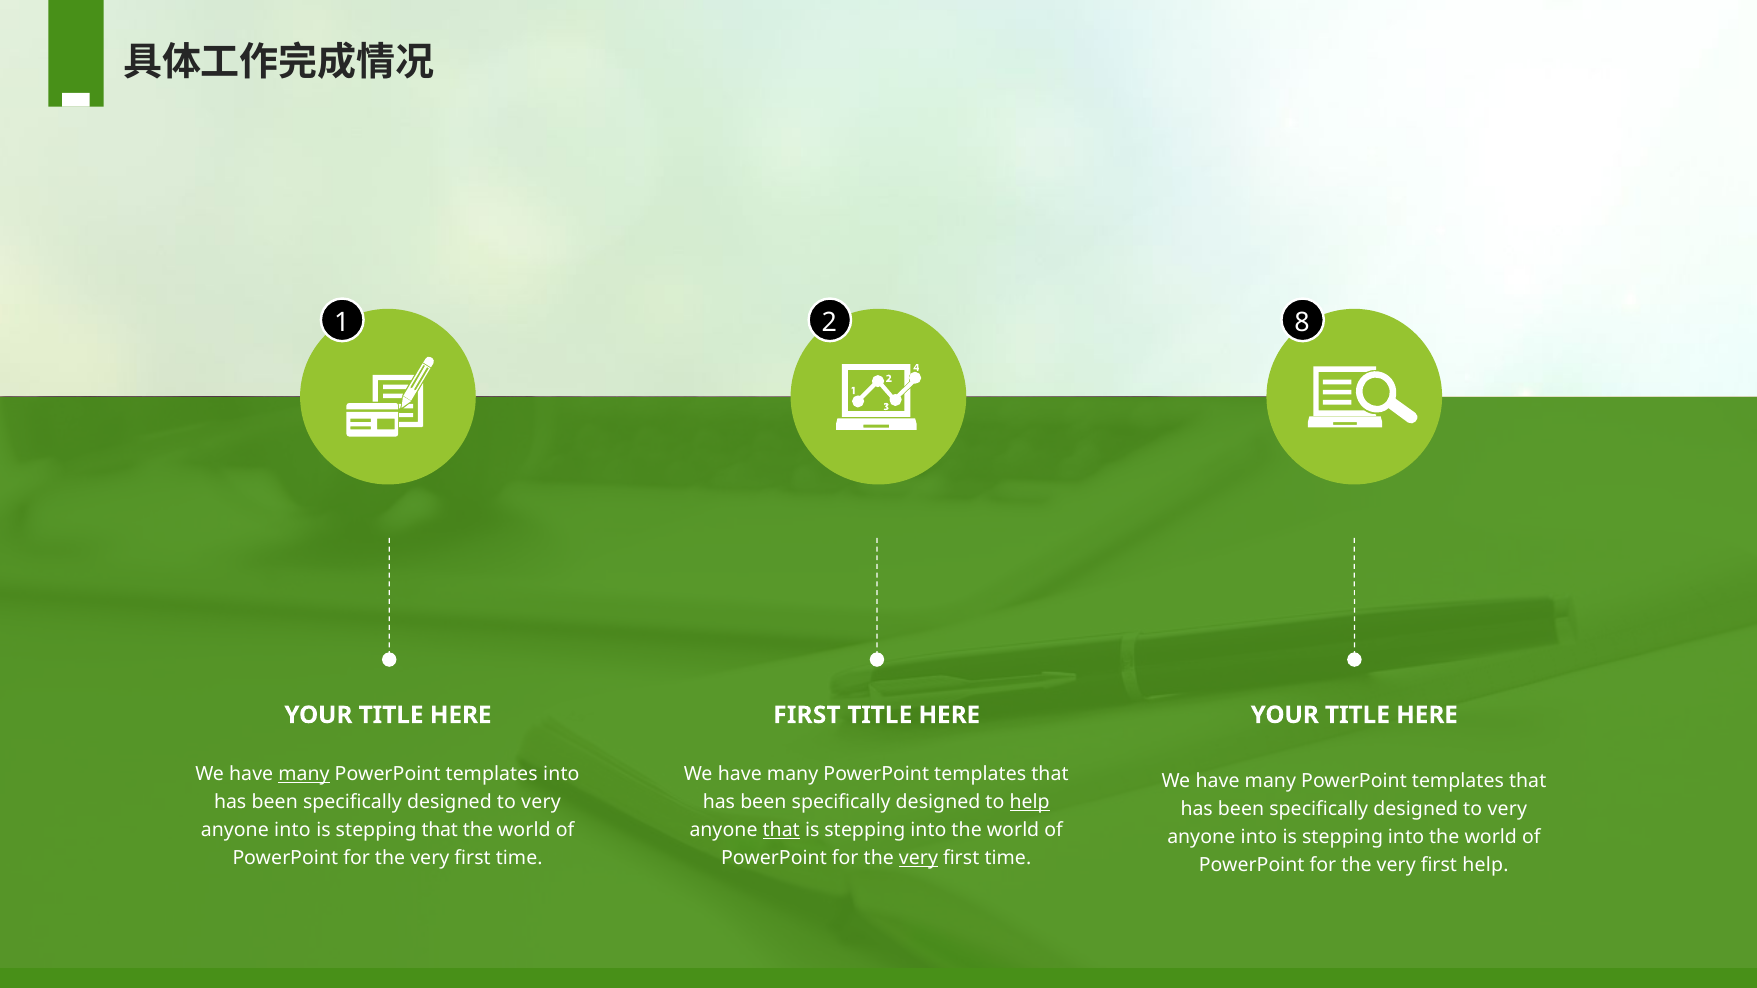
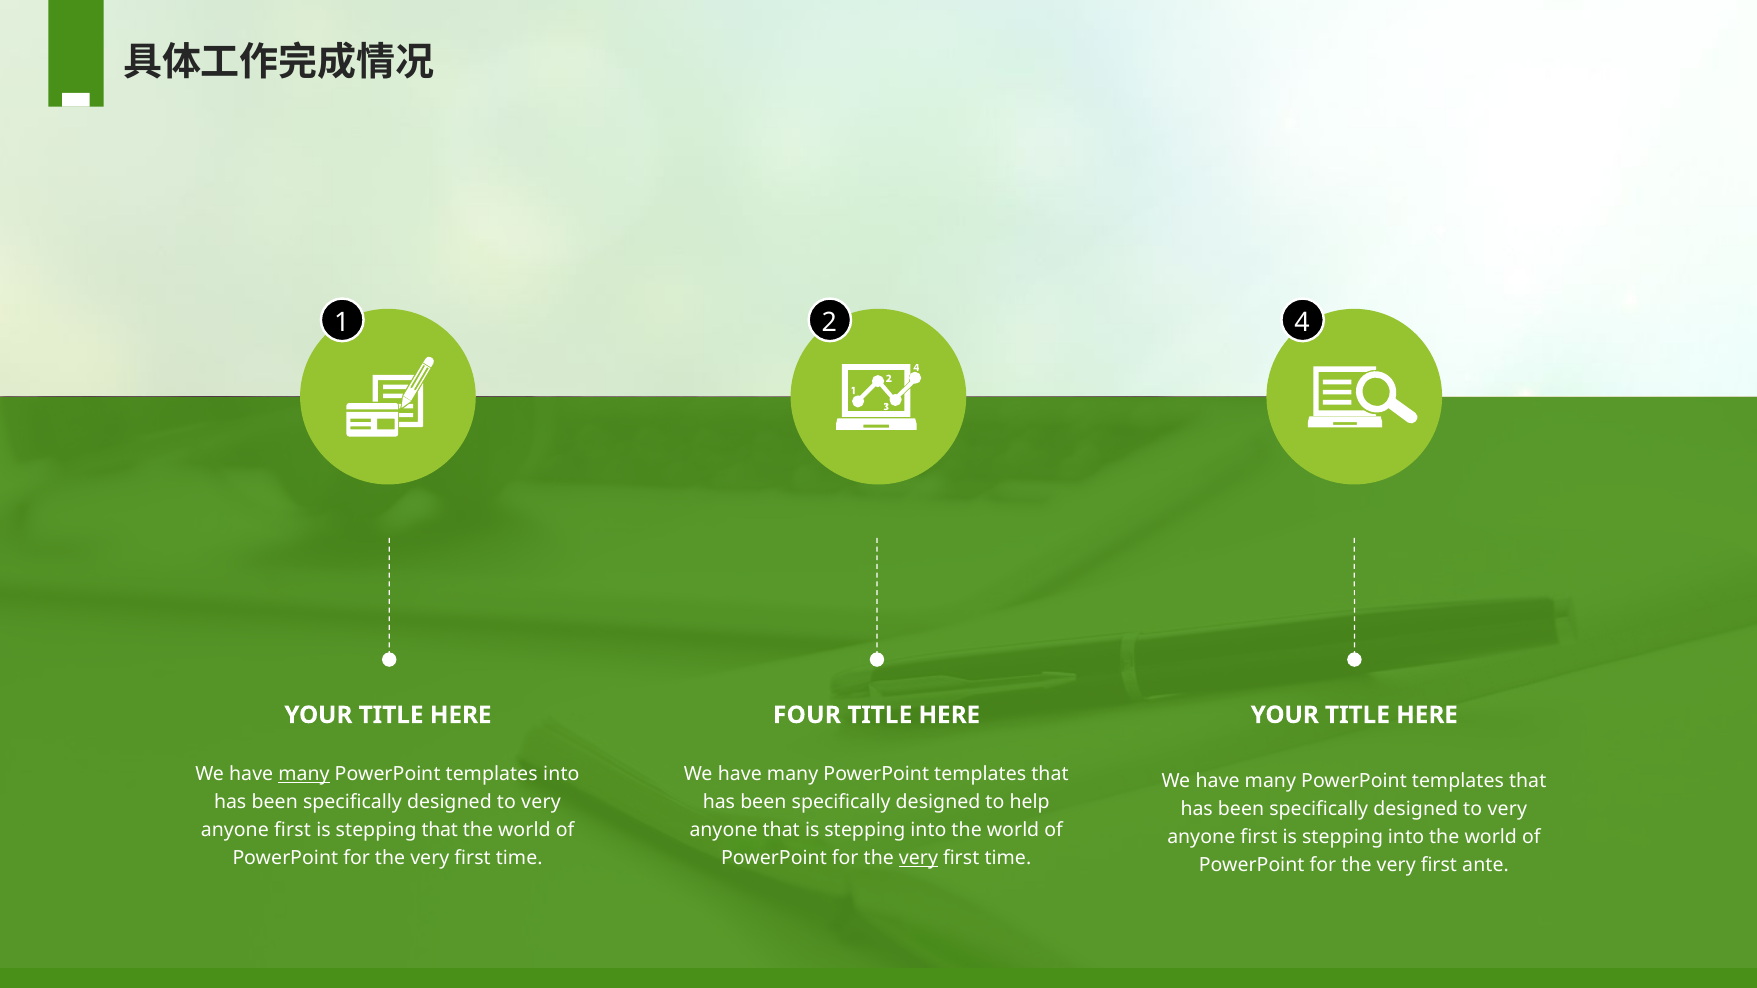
8: 8 -> 4 (1302, 322)
FIRST: FIRST -> FOUR (807, 715)
help underline: present -> none (1030, 802)
into: into -> first (292, 830)
that underline: present -> none (781, 830)
into: into -> first (1259, 837)
first help: help -> ante (1486, 865)
